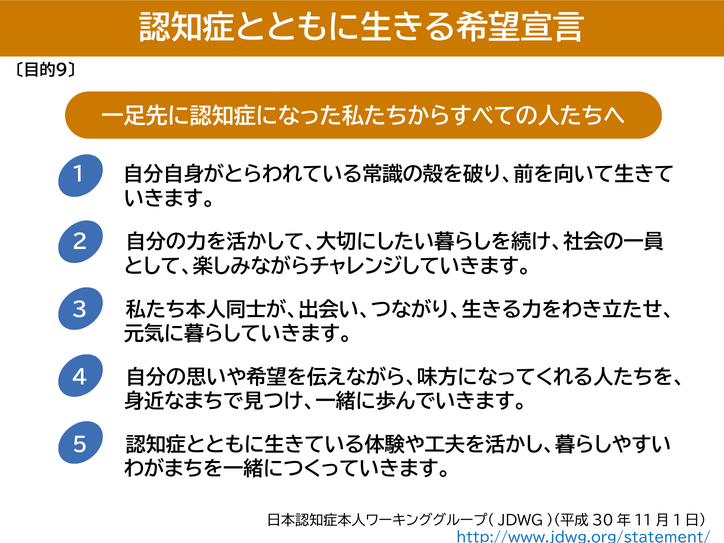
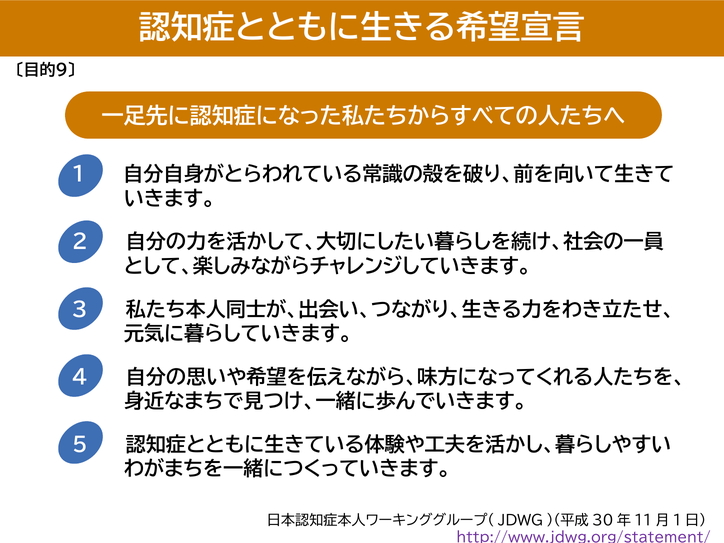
http://www.jdwg.org/statement/ colour: blue -> purple (584, 538)
